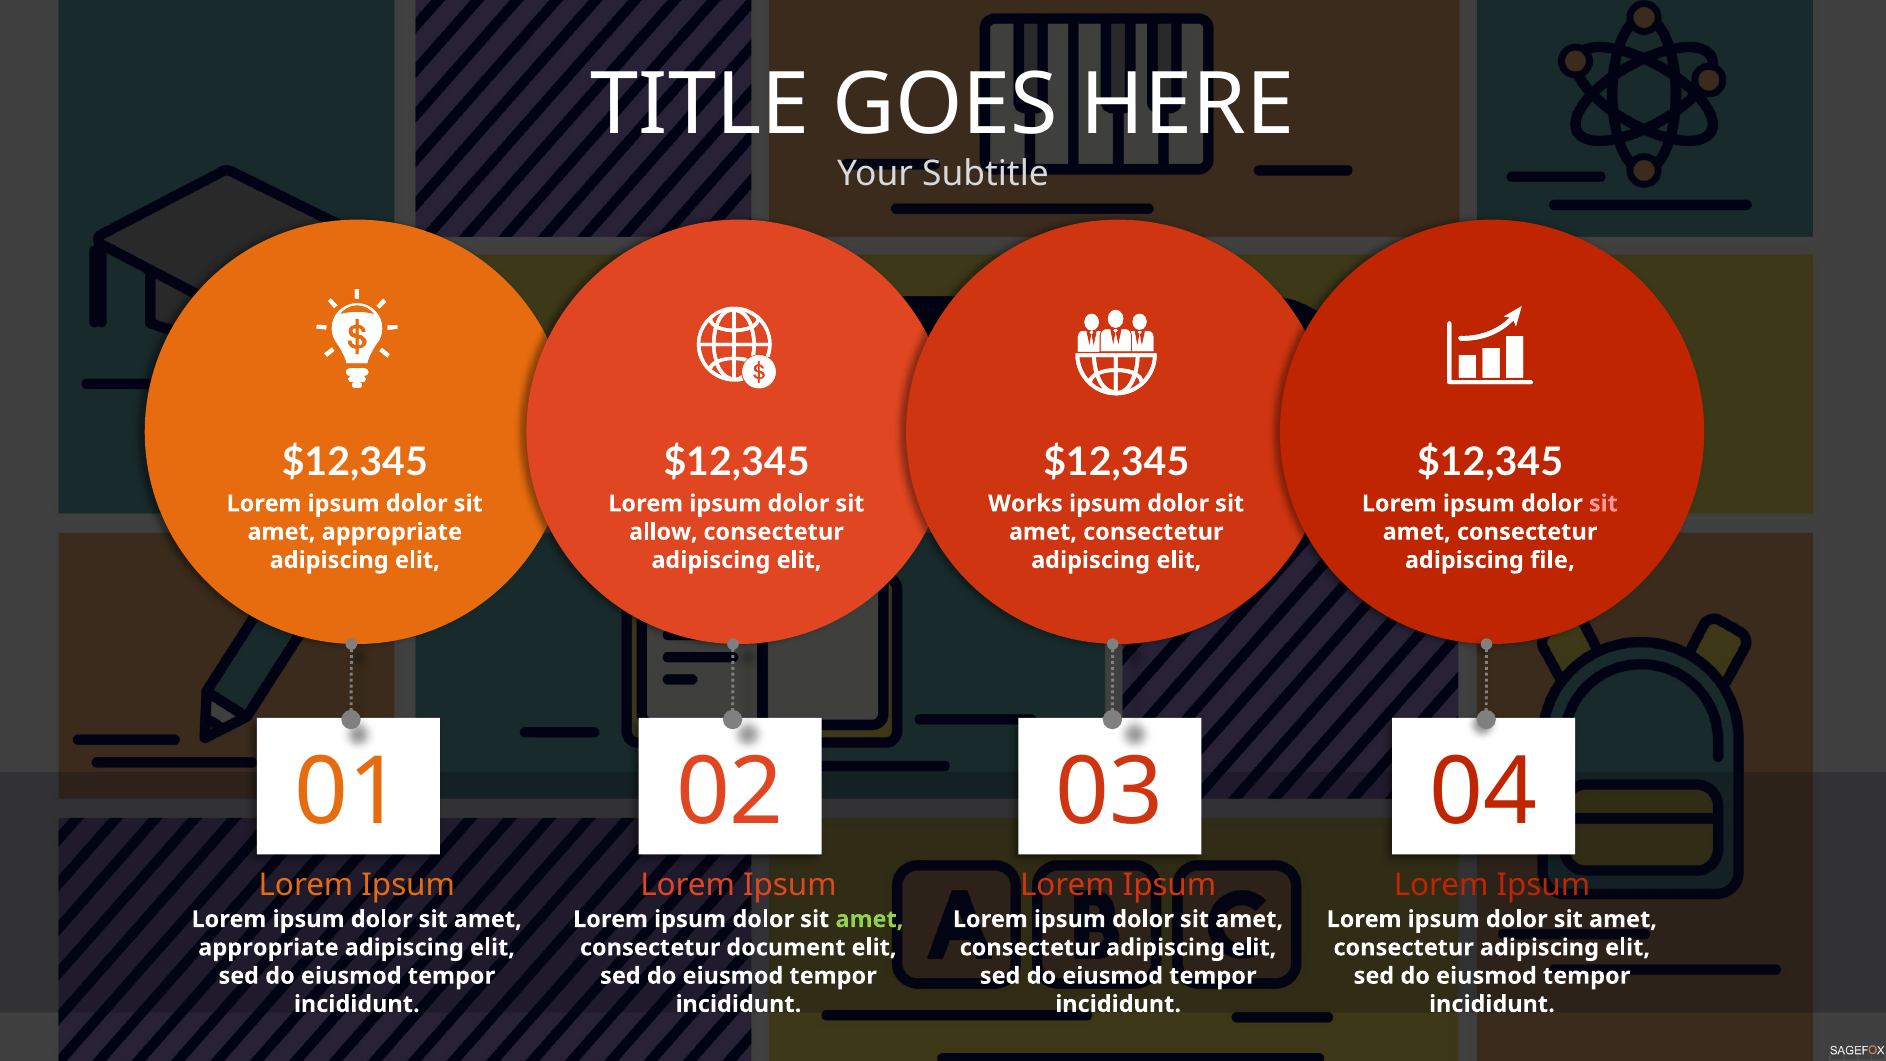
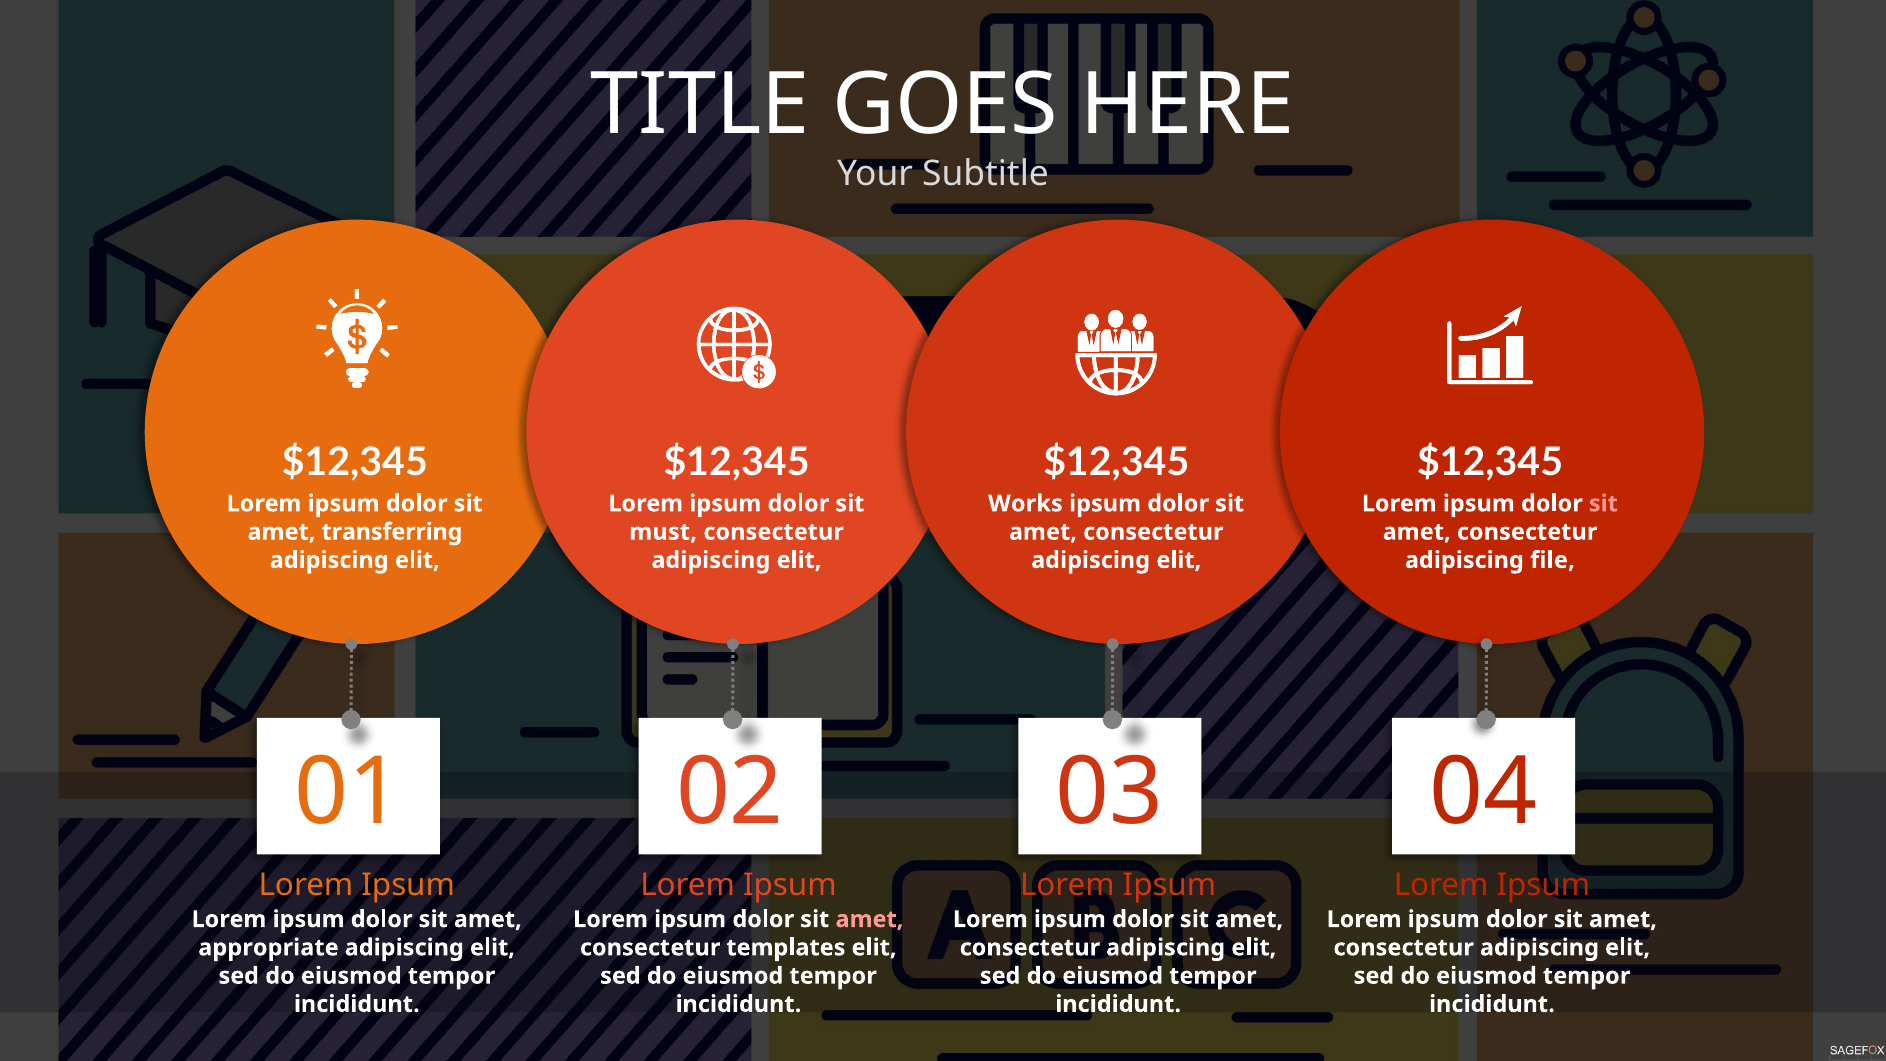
appropriate: appropriate -> transferring (392, 532)
allow: allow -> must (663, 532)
amet colour: light green -> pink (869, 919)
document: document -> templates (786, 948)
